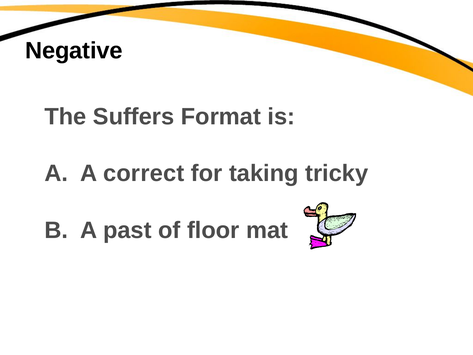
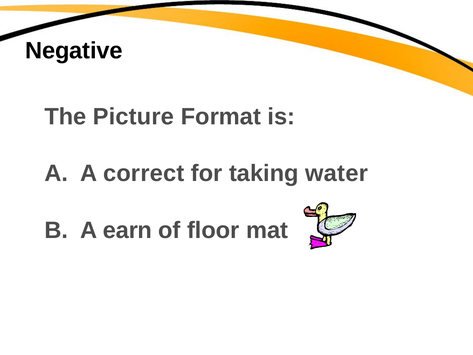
Suffers: Suffers -> Picture (134, 117)
tricky: tricky -> water (337, 173)
past: past -> earn (127, 230)
